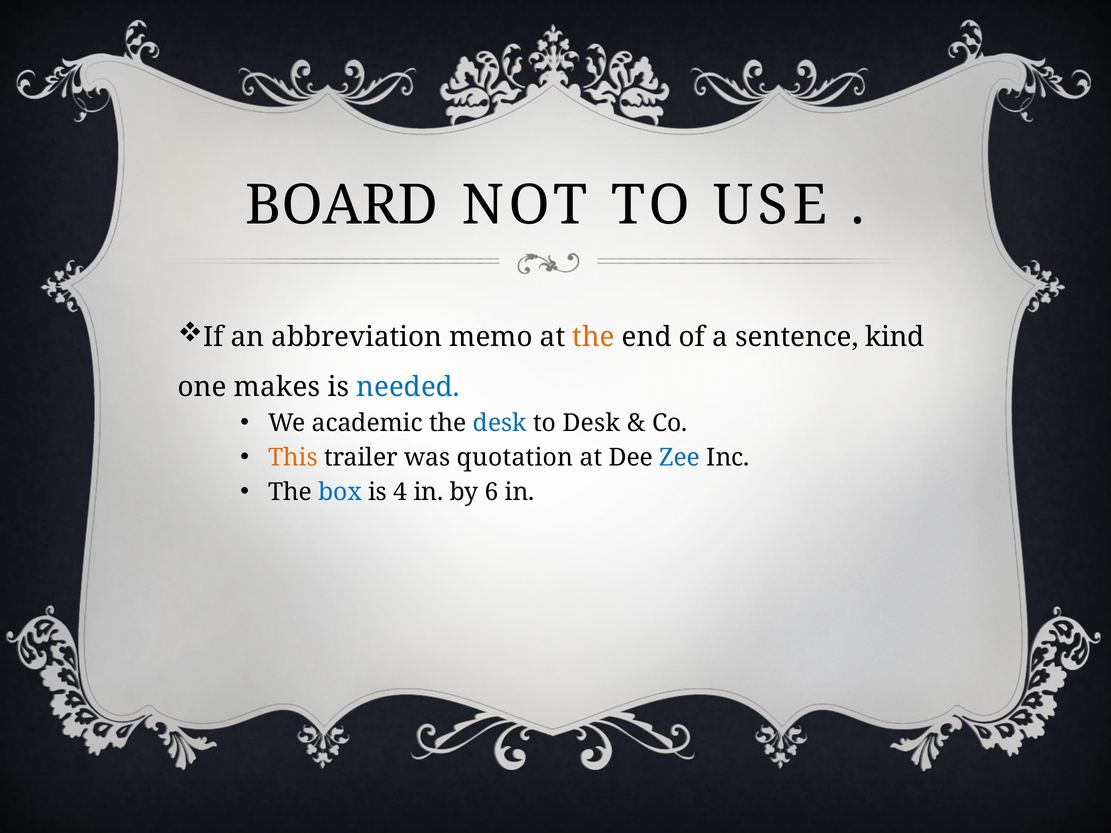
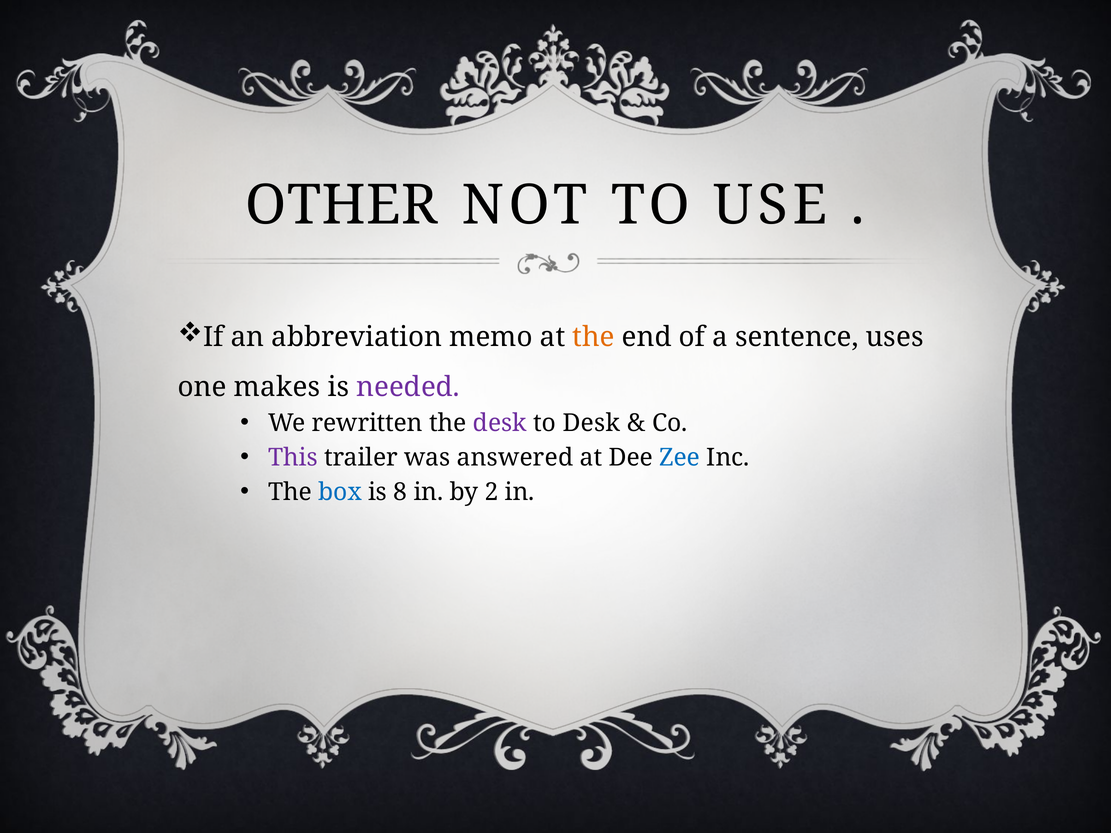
BOARD: BOARD -> OTHER (342, 206)
kind: kind -> uses (895, 337)
needed colour: blue -> purple (408, 387)
academic: academic -> rewritten (367, 423)
desk colour: blue -> purple (500, 423)
This colour: orange -> purple (293, 458)
quotation: quotation -> answered (515, 458)
4: 4 -> 8 (400, 492)
6: 6 -> 2 (492, 492)
